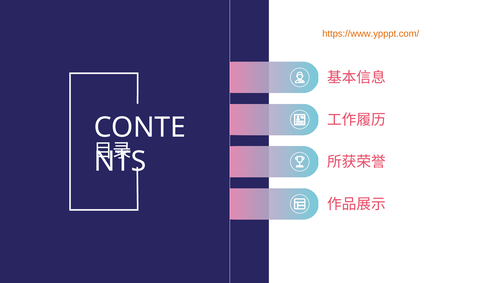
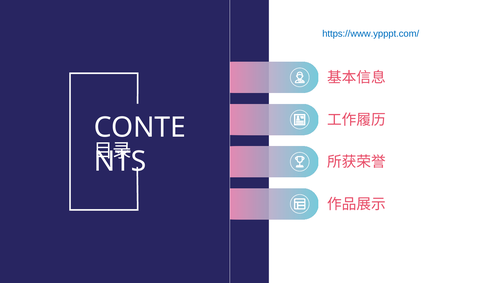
https://www.ypppt.com/ colour: orange -> blue (371, 34)
